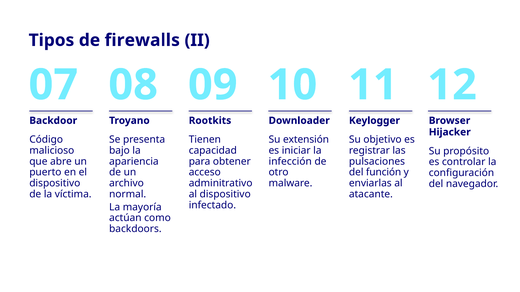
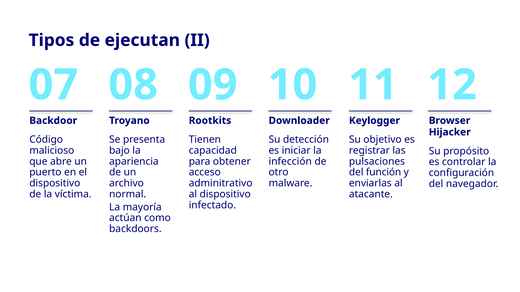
firewalls: firewalls -> ejecutan (142, 40)
extensión: extensión -> detección (306, 140)
